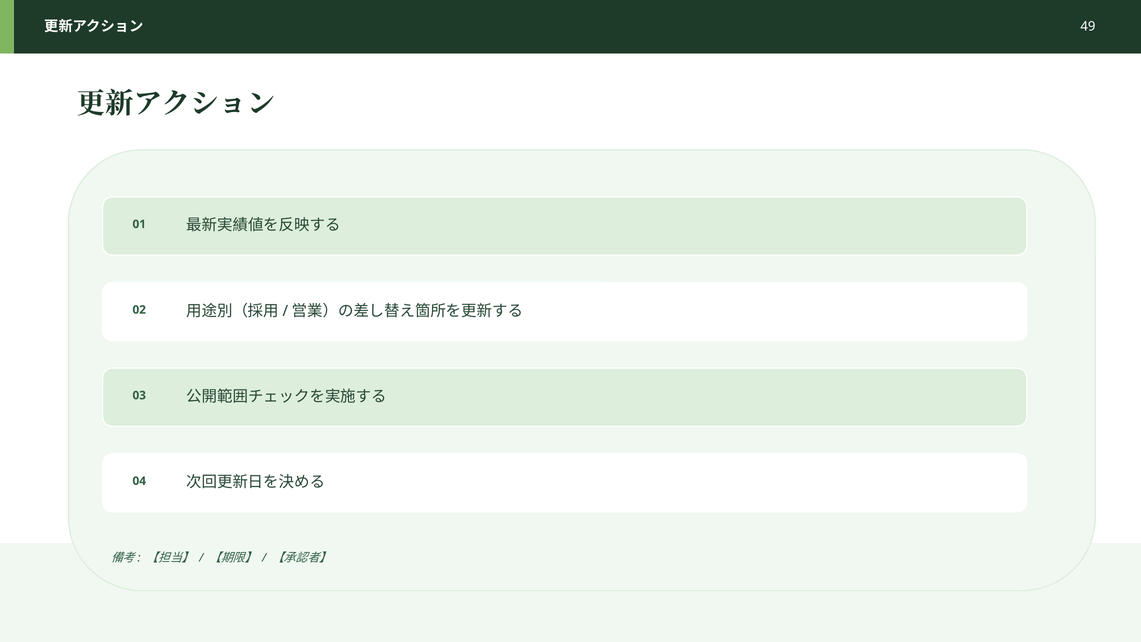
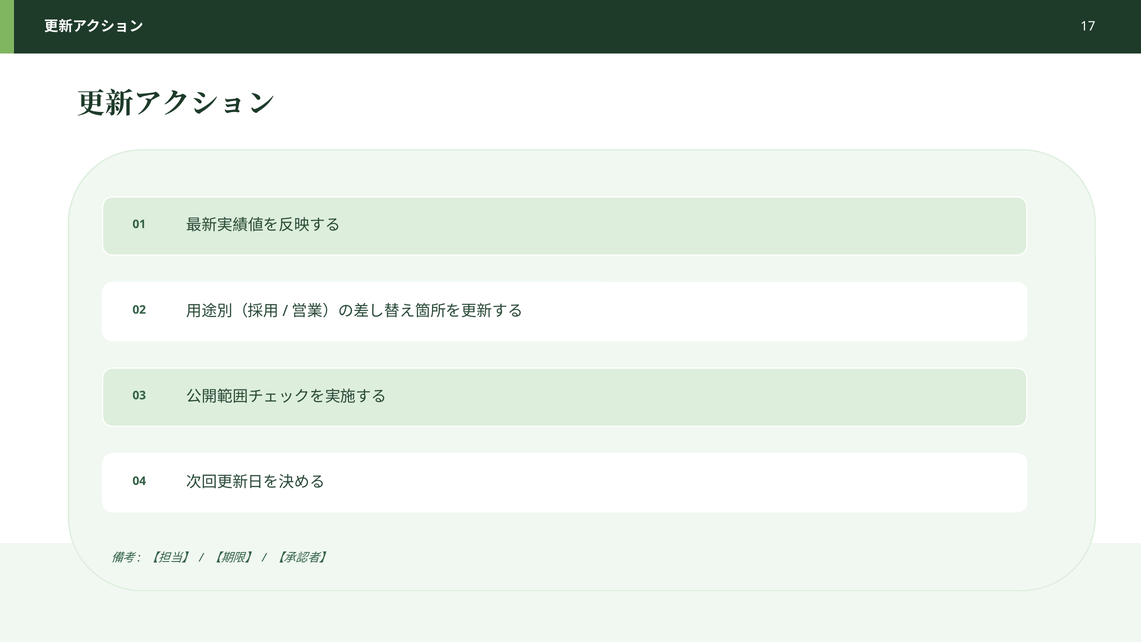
49: 49 -> 17 (1088, 27)
